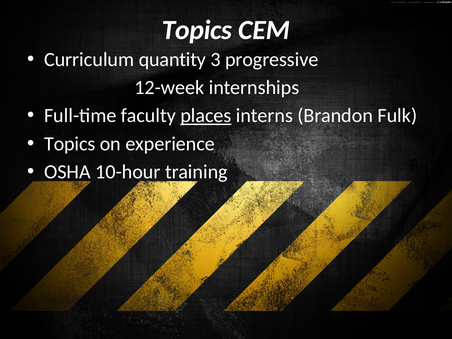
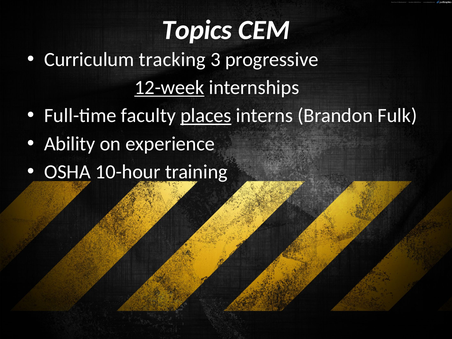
quantity: quantity -> tracking (172, 59)
12-week underline: none -> present (169, 88)
Topics: Topics -> Ability (70, 144)
